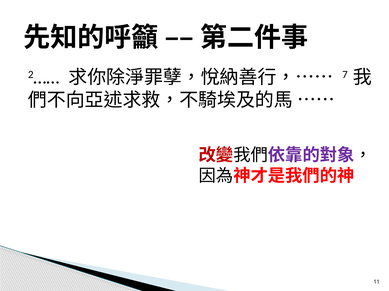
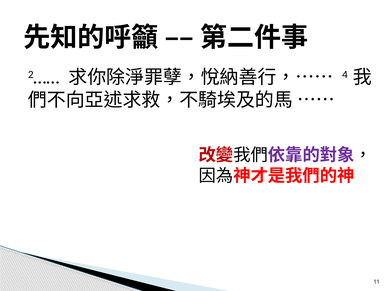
7: 7 -> 4 (345, 75)
